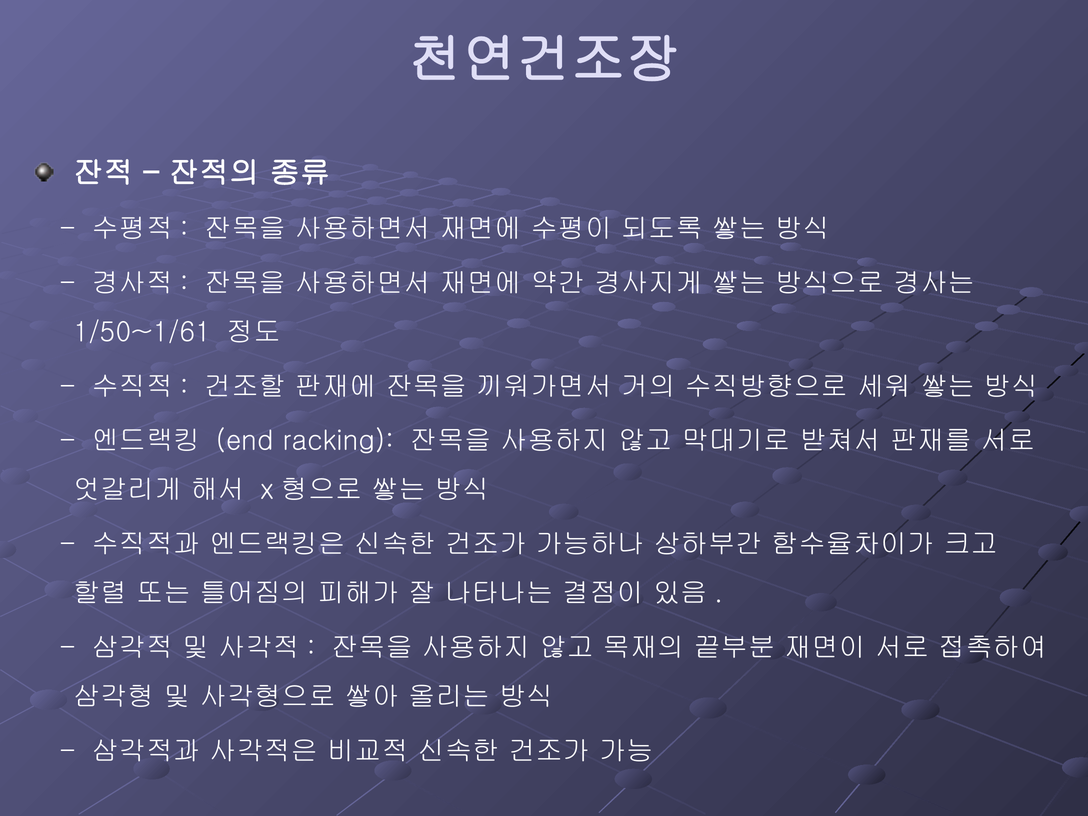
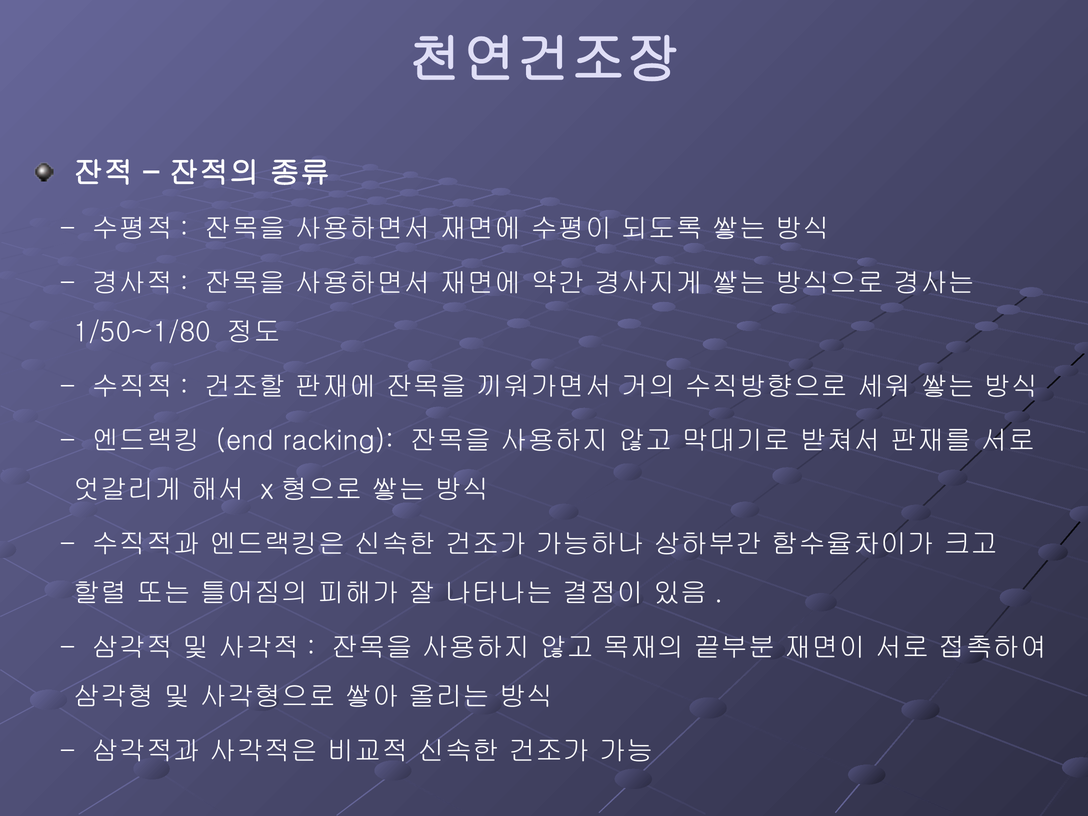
1/50~1/61: 1/50~1/61 -> 1/50~1/80 (142, 332)
